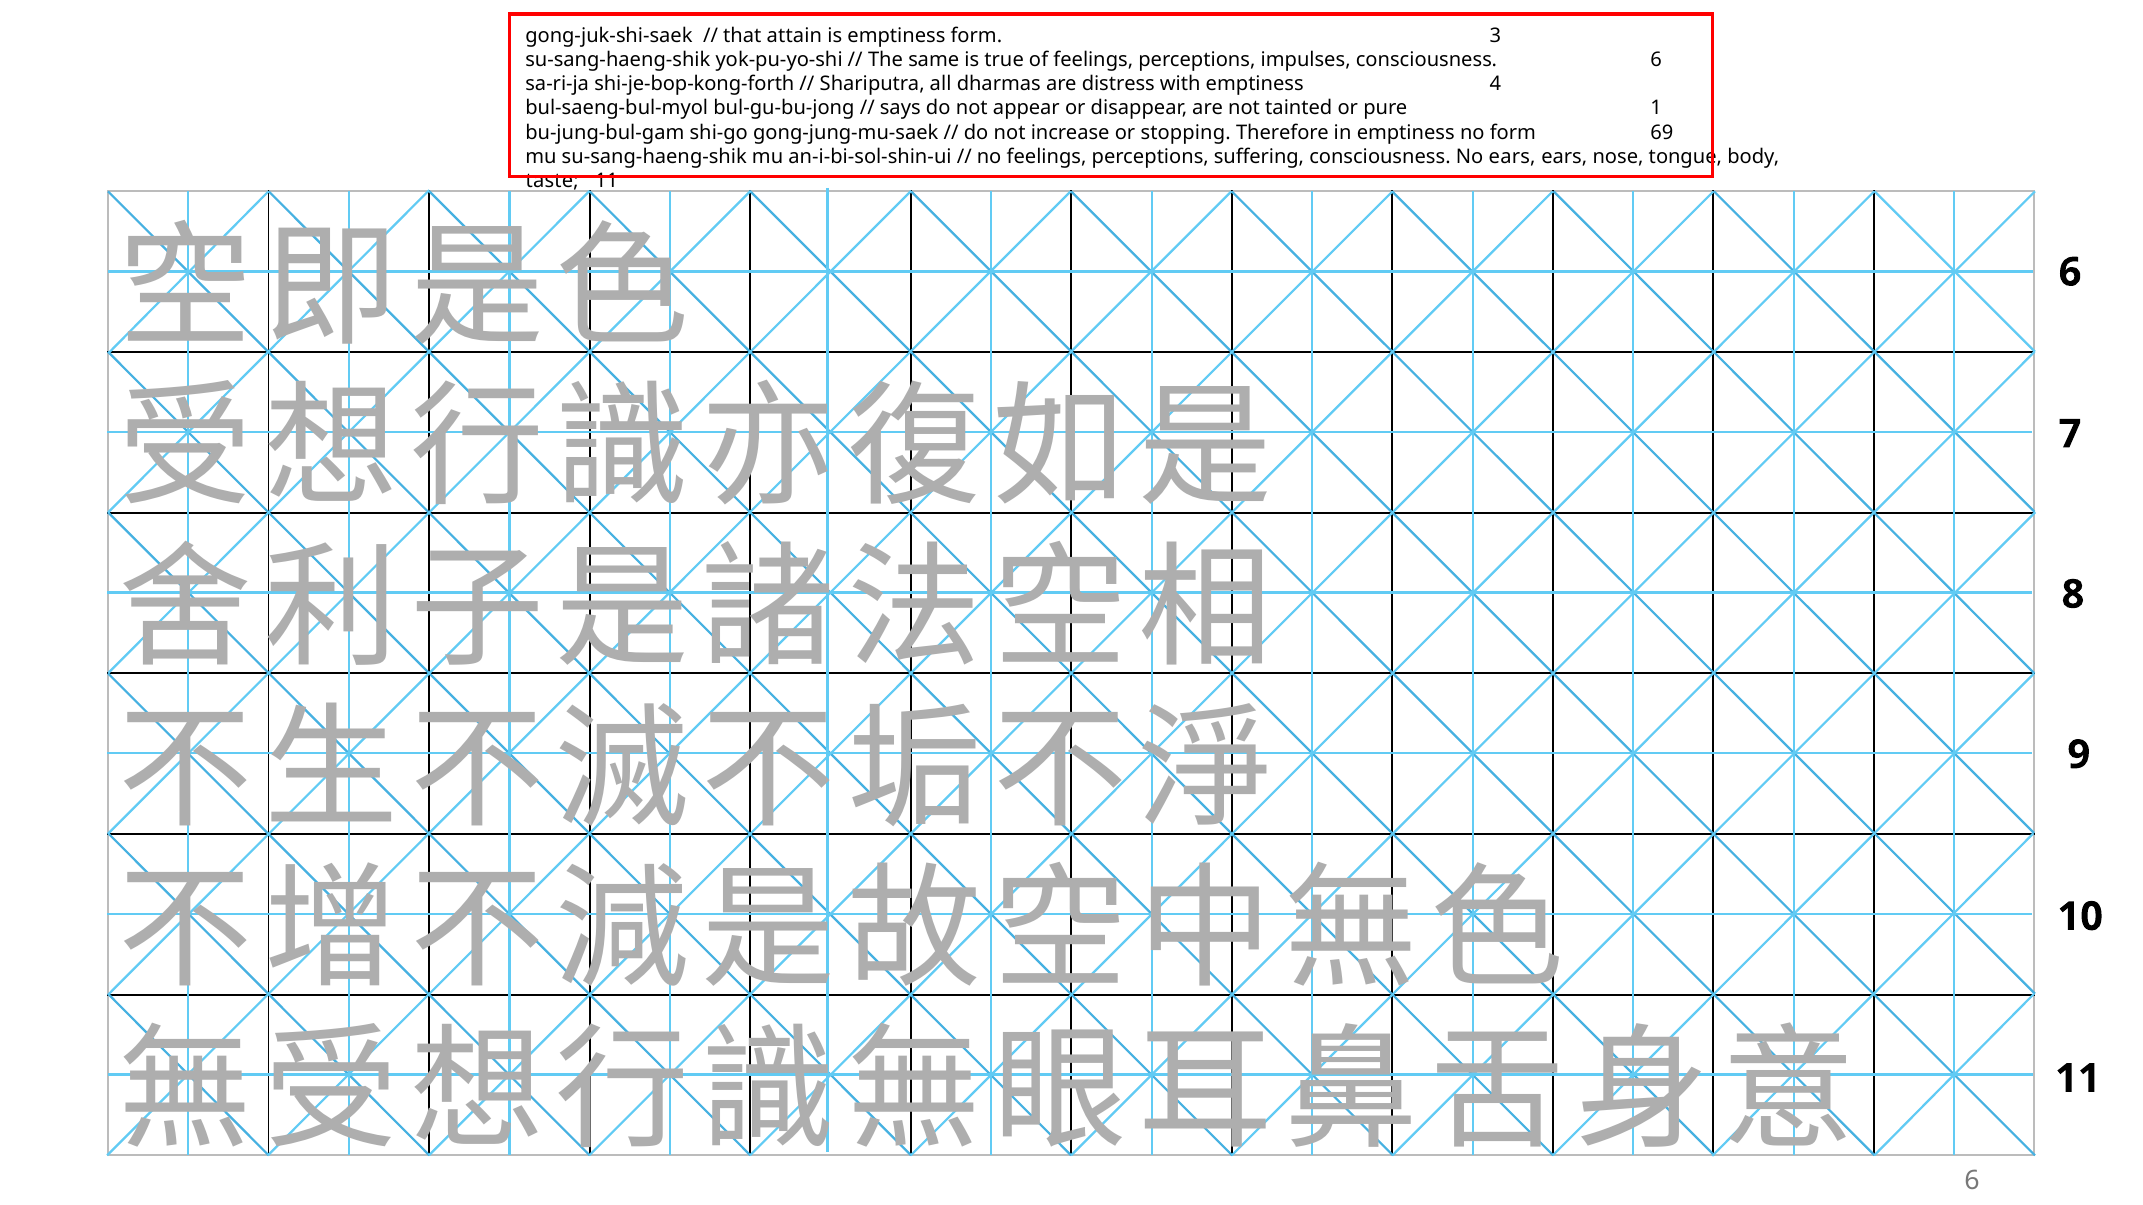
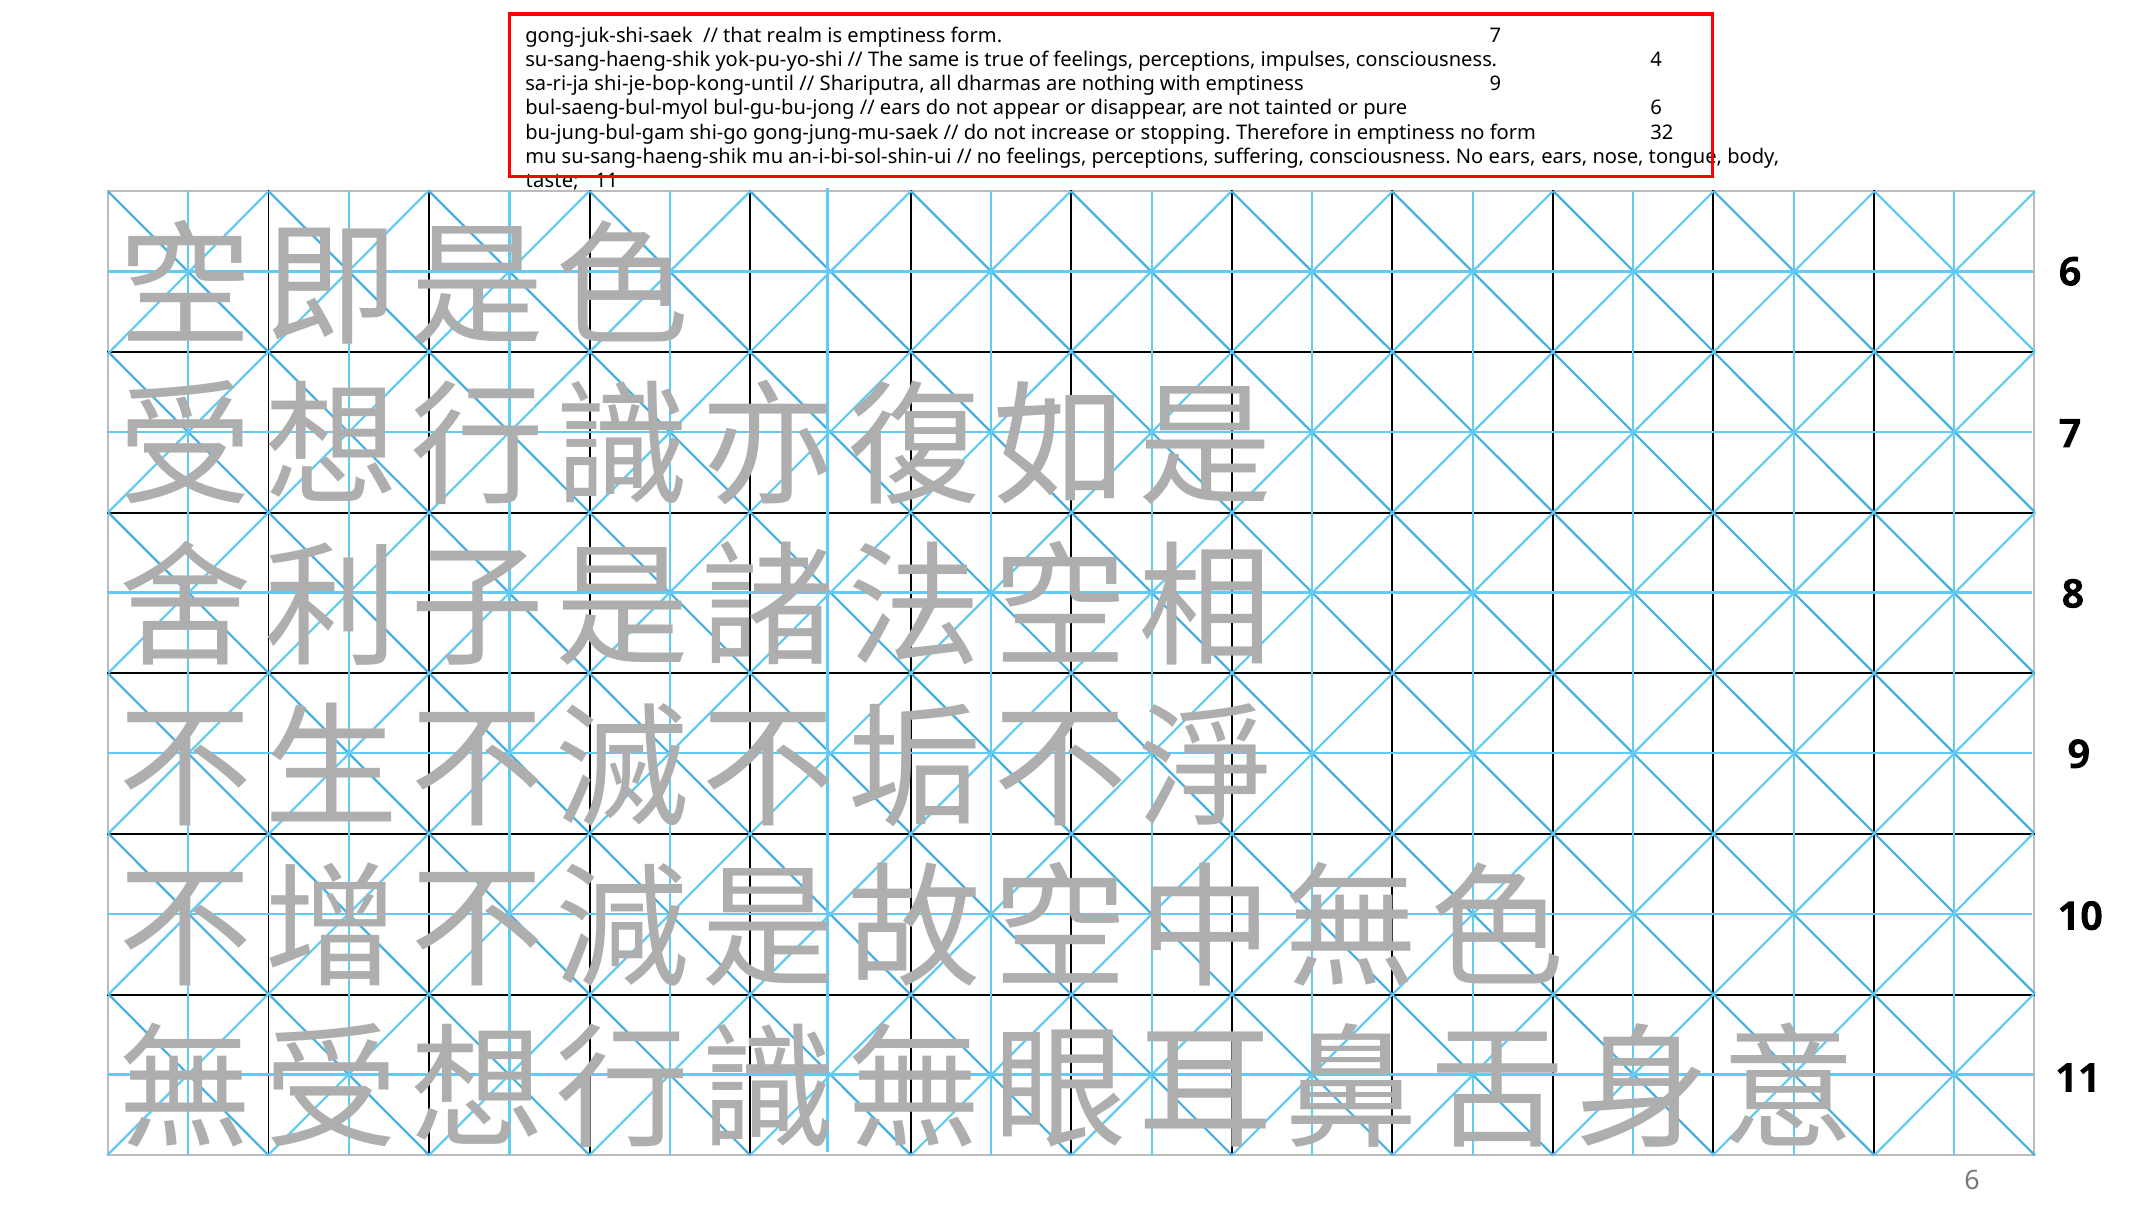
attain: attain -> realm (794, 36)
form 3: 3 -> 7 (1495, 36)
consciousness 6: 6 -> 4 (1656, 60)
shi-je-bop-kong-forth: shi-je-bop-kong-forth -> shi-je-bop-kong-until (694, 84)
distress: distress -> nothing (1118, 84)
emptiness 4: 4 -> 9 (1495, 84)
says: says -> ears (900, 108)
pure 1: 1 -> 6 (1656, 108)
69: 69 -> 32 (1662, 133)
